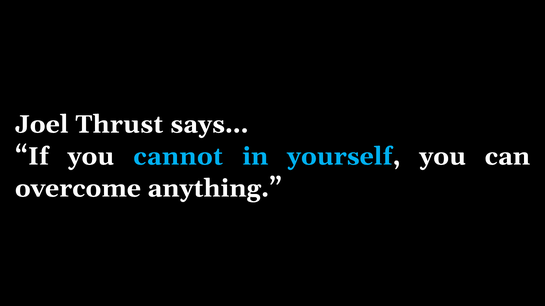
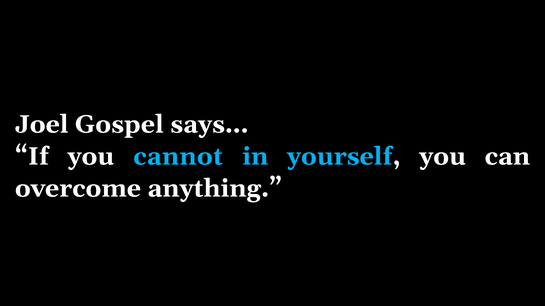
Thrust: Thrust -> Gospel (119, 125)
